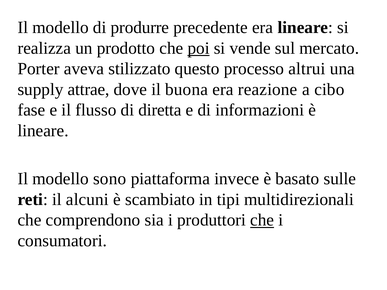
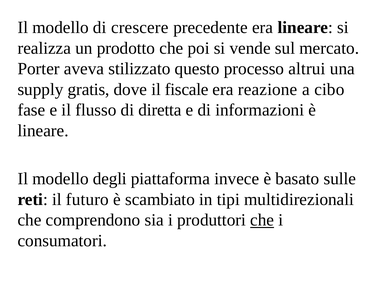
produrre: produrre -> crescere (140, 28)
poi underline: present -> none (199, 48)
attrae: attrae -> gratis (89, 89)
buona: buona -> fiscale (187, 89)
sono: sono -> degli (110, 179)
alcuni: alcuni -> futuro (87, 200)
